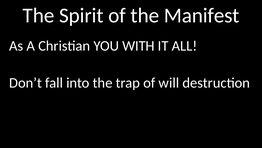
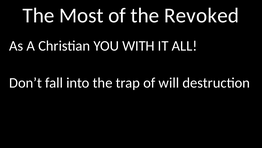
Spirit: Spirit -> Most (81, 15)
Manifest: Manifest -> Revoked (202, 15)
